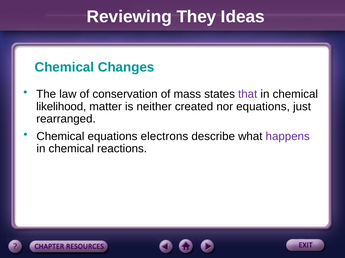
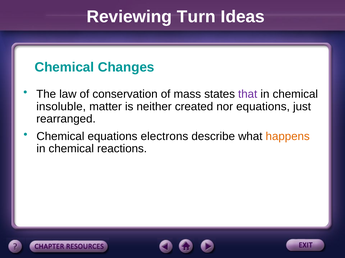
They: They -> Turn (196, 17)
likelihood: likelihood -> insoluble (61, 107)
happens colour: purple -> orange (288, 137)
